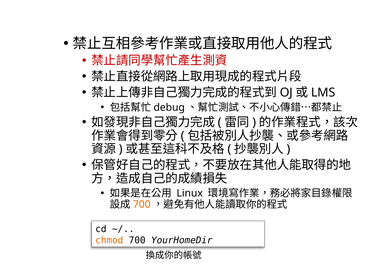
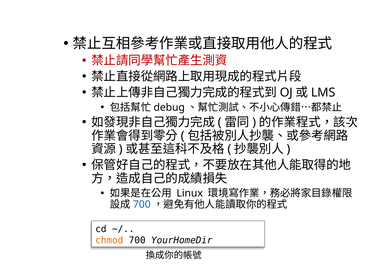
700 colour: orange -> blue (142, 204)
